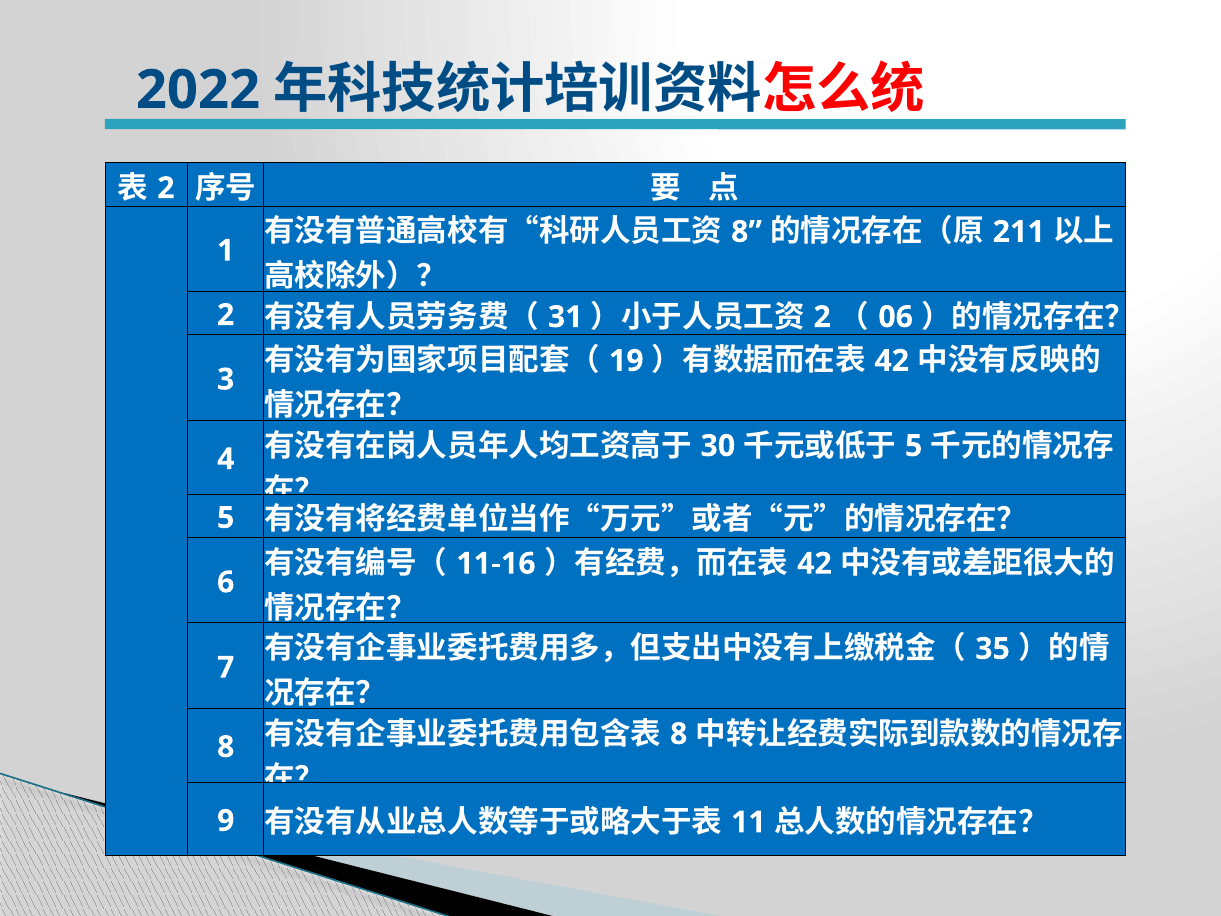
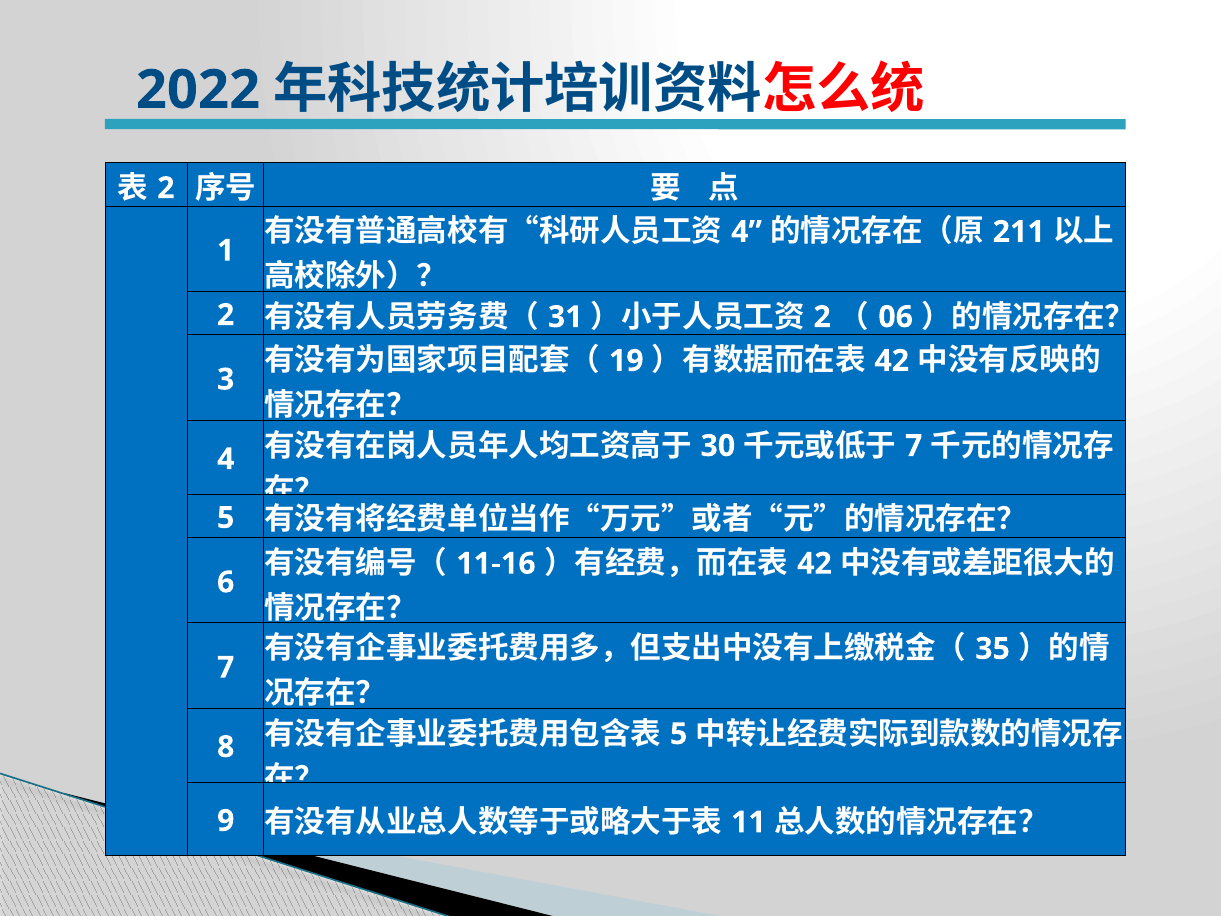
8: 8 -> 4 (746, 232)
5: 5 -> 7 (914, 446)
8: 8 -> 5 (679, 734)
